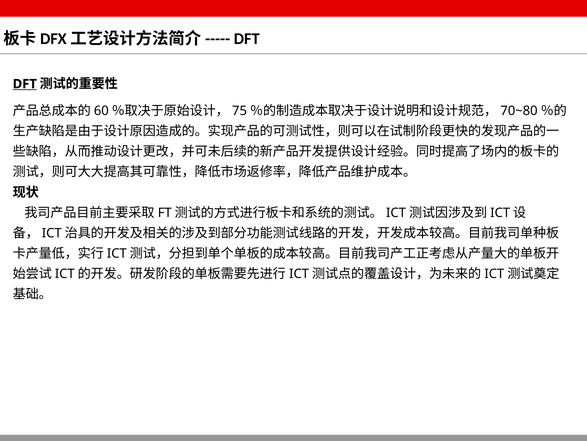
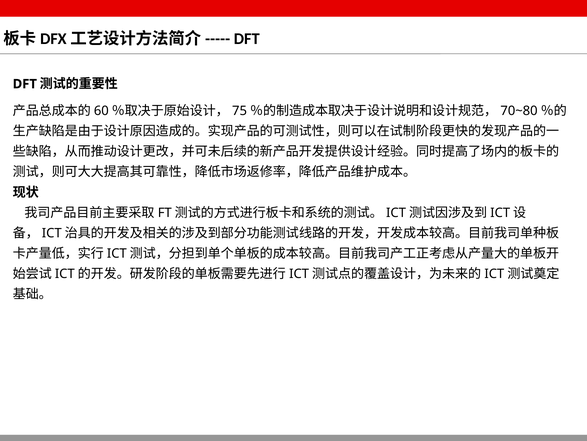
DFT underline: present -> none (25, 84)
